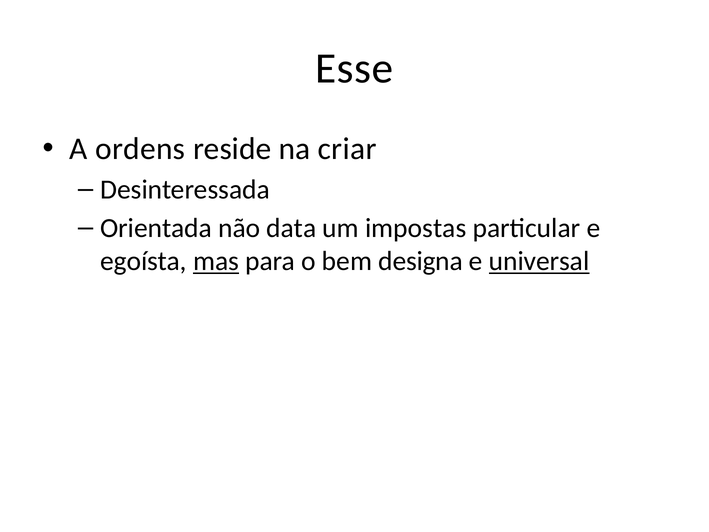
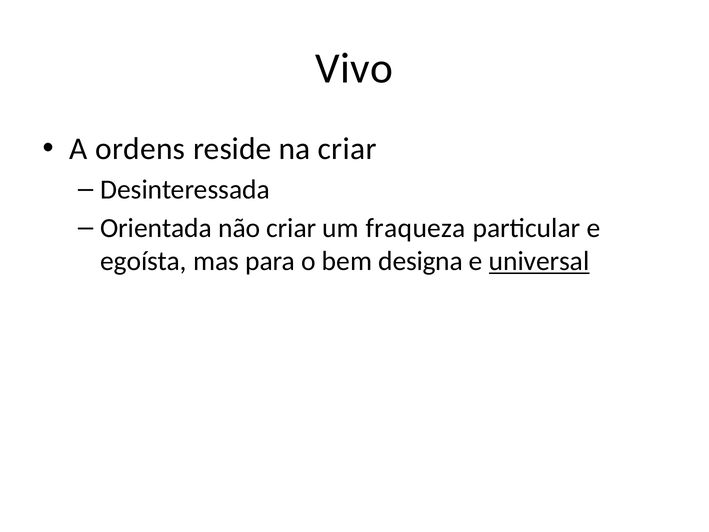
Esse: Esse -> Vivo (354, 69)
não data: data -> criar (291, 228)
impostas: impostas -> fraqueza (416, 228)
mas underline: present -> none (216, 261)
